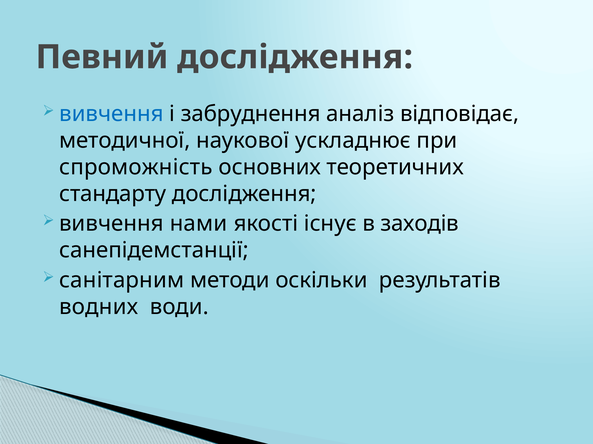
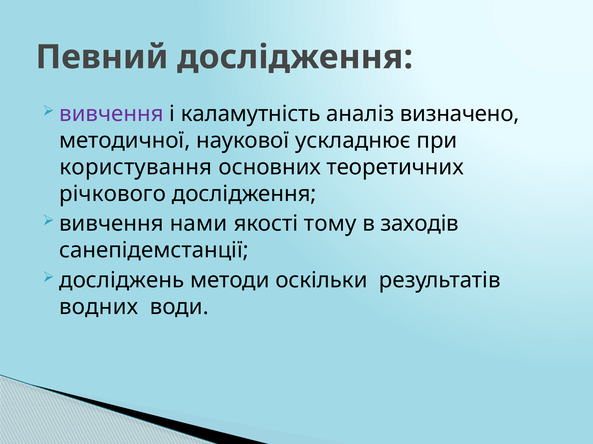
вивчення colour: blue -> purple (111, 114)
забруднення: забруднення -> каламутність (251, 114)
відповідає: відповідає -> визначено (460, 114)
спроможність: спроможність -> користування (136, 167)
стандарту: стандарту -> річкового (113, 194)
існує: існує -> тому (330, 224)
санітарним: санітарним -> досліджень (122, 281)
